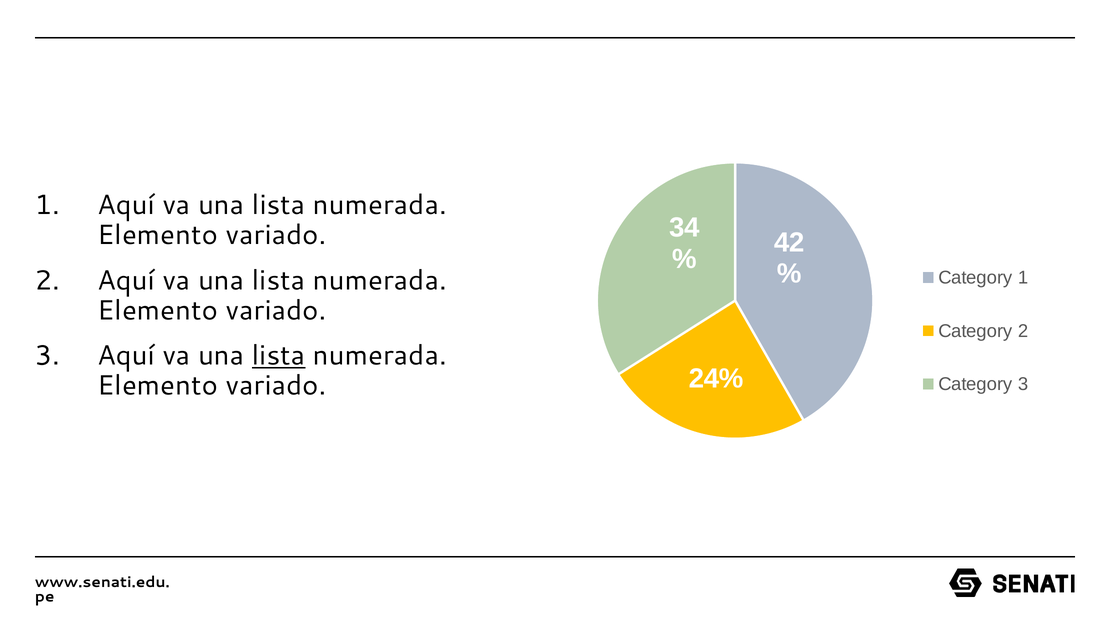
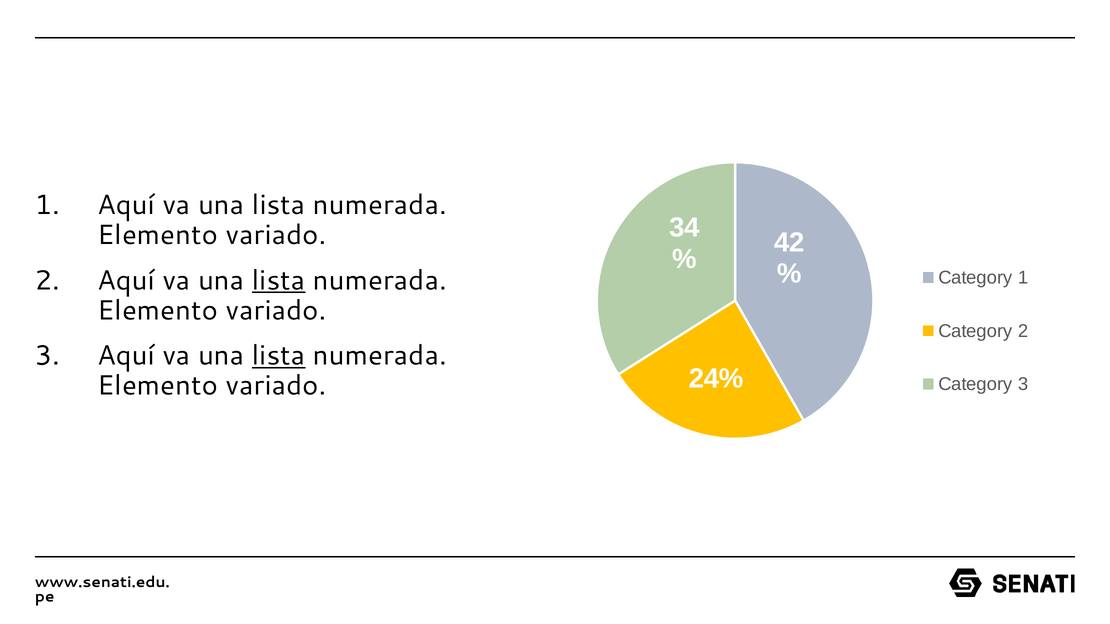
lista underline: none -> present (279, 281)
